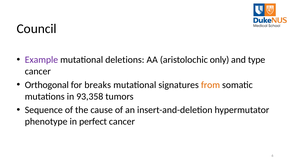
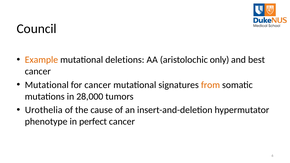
Example colour: purple -> orange (41, 60)
type: type -> best (257, 60)
Orthogonal: Orthogonal -> Mutational (47, 85)
for breaks: breaks -> cancer (98, 85)
93,358: 93,358 -> 28,000 (90, 97)
Sequence: Sequence -> Urothelia (44, 110)
